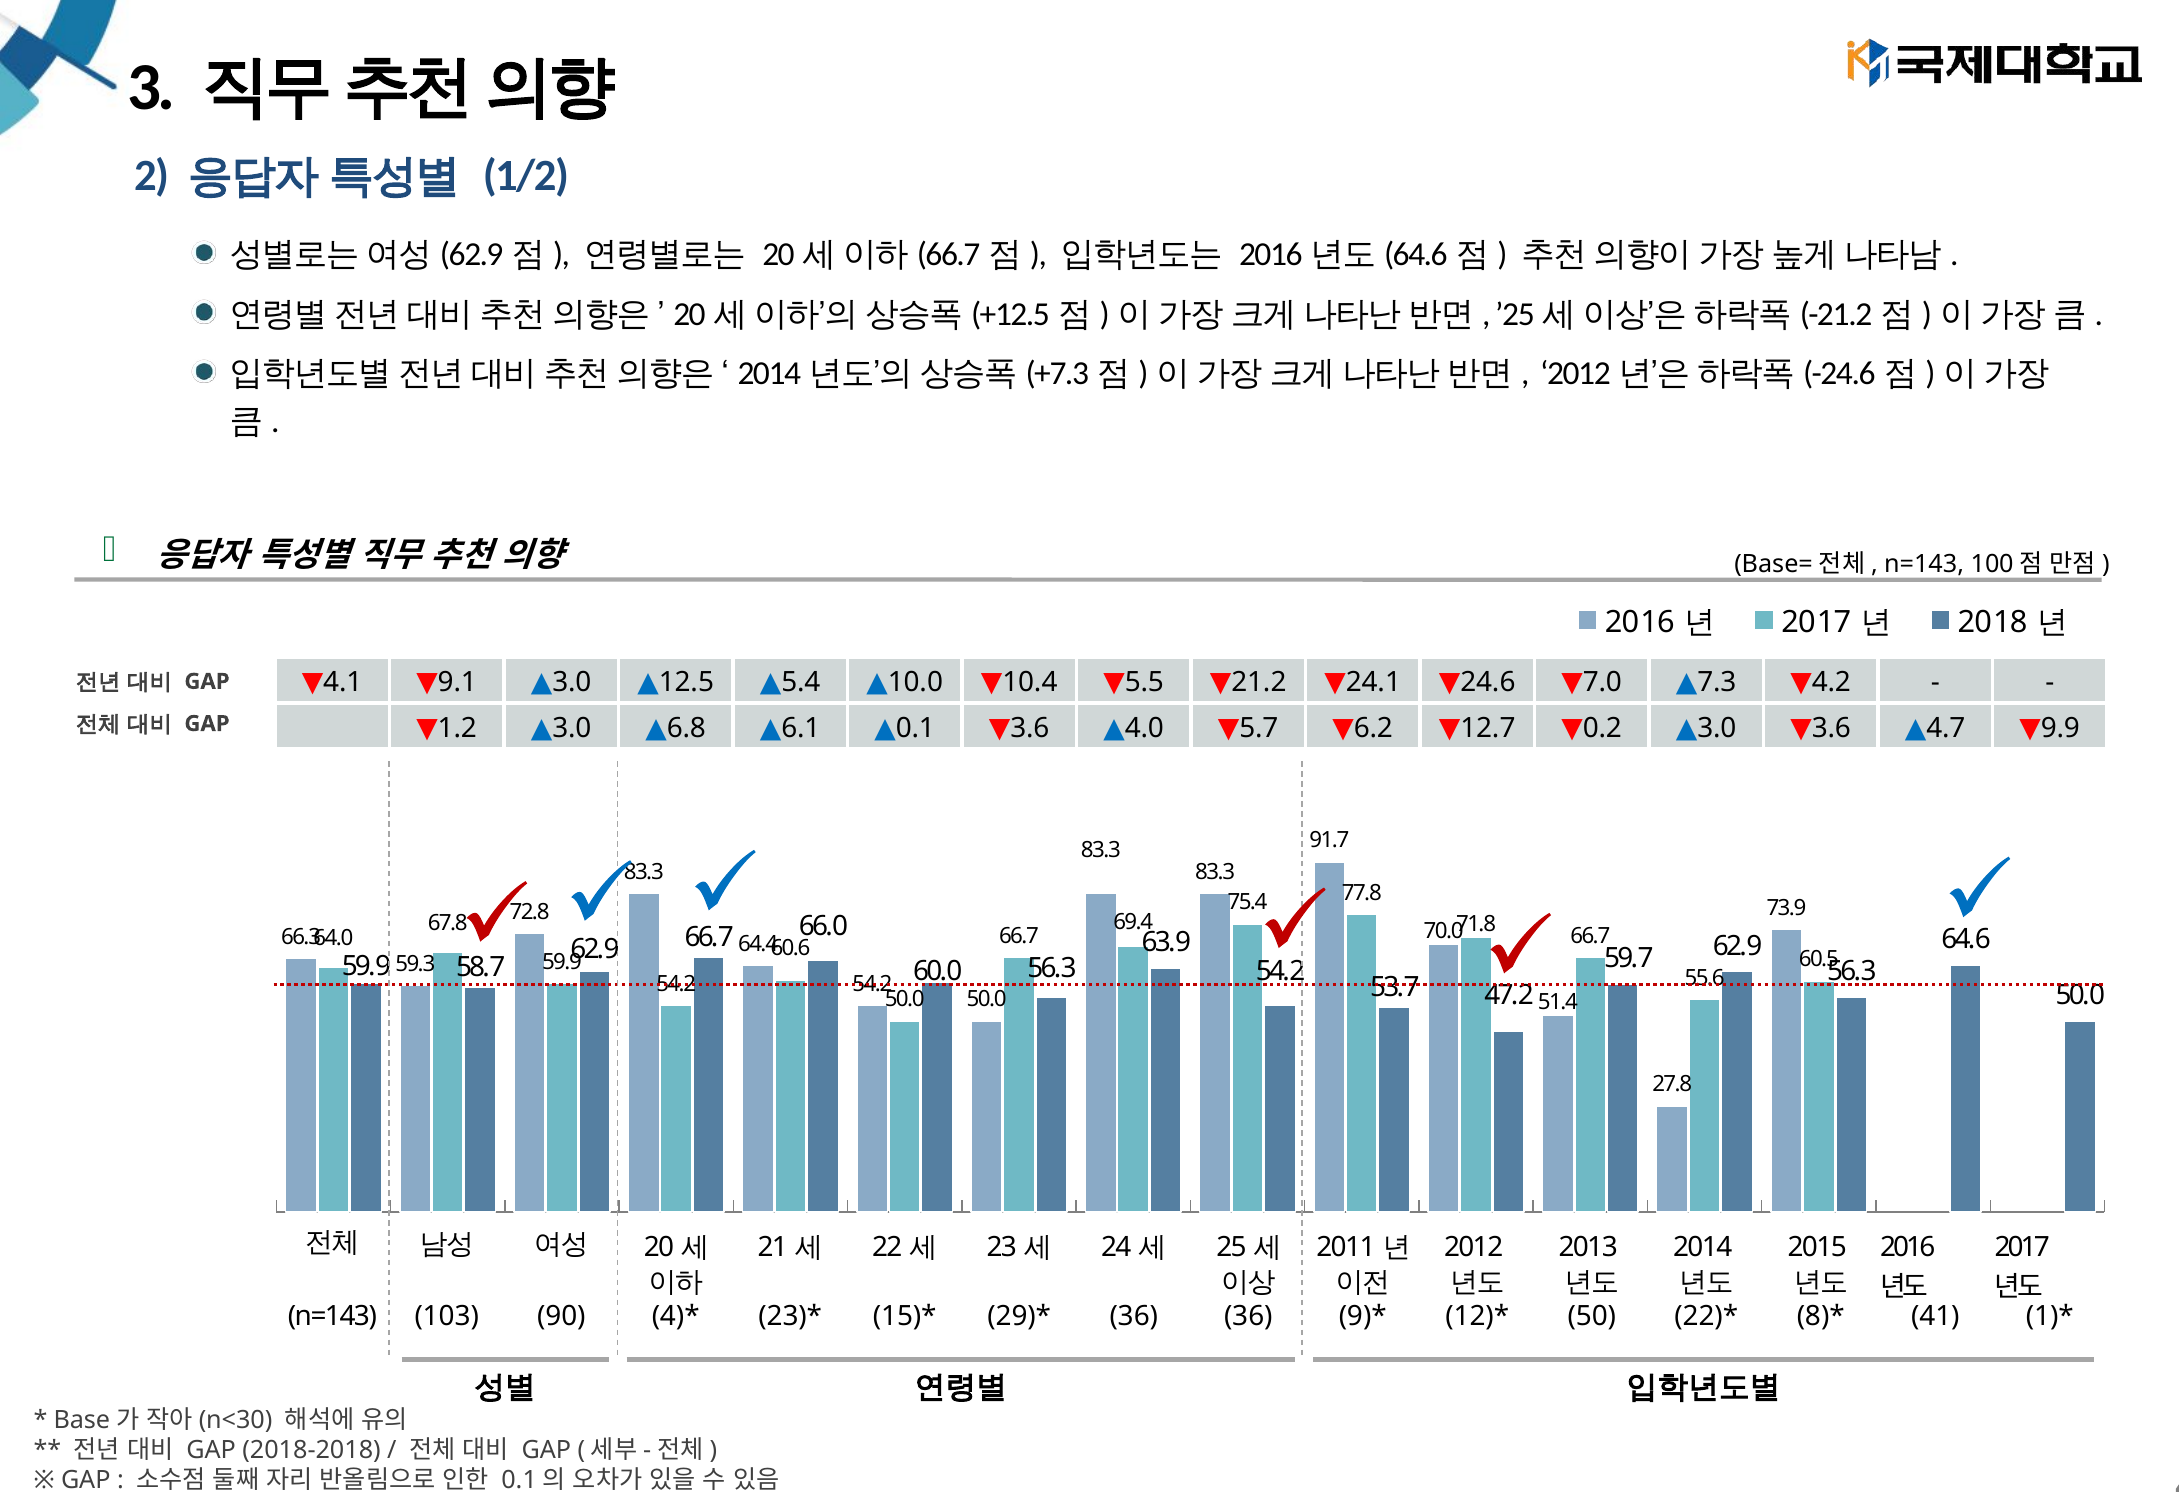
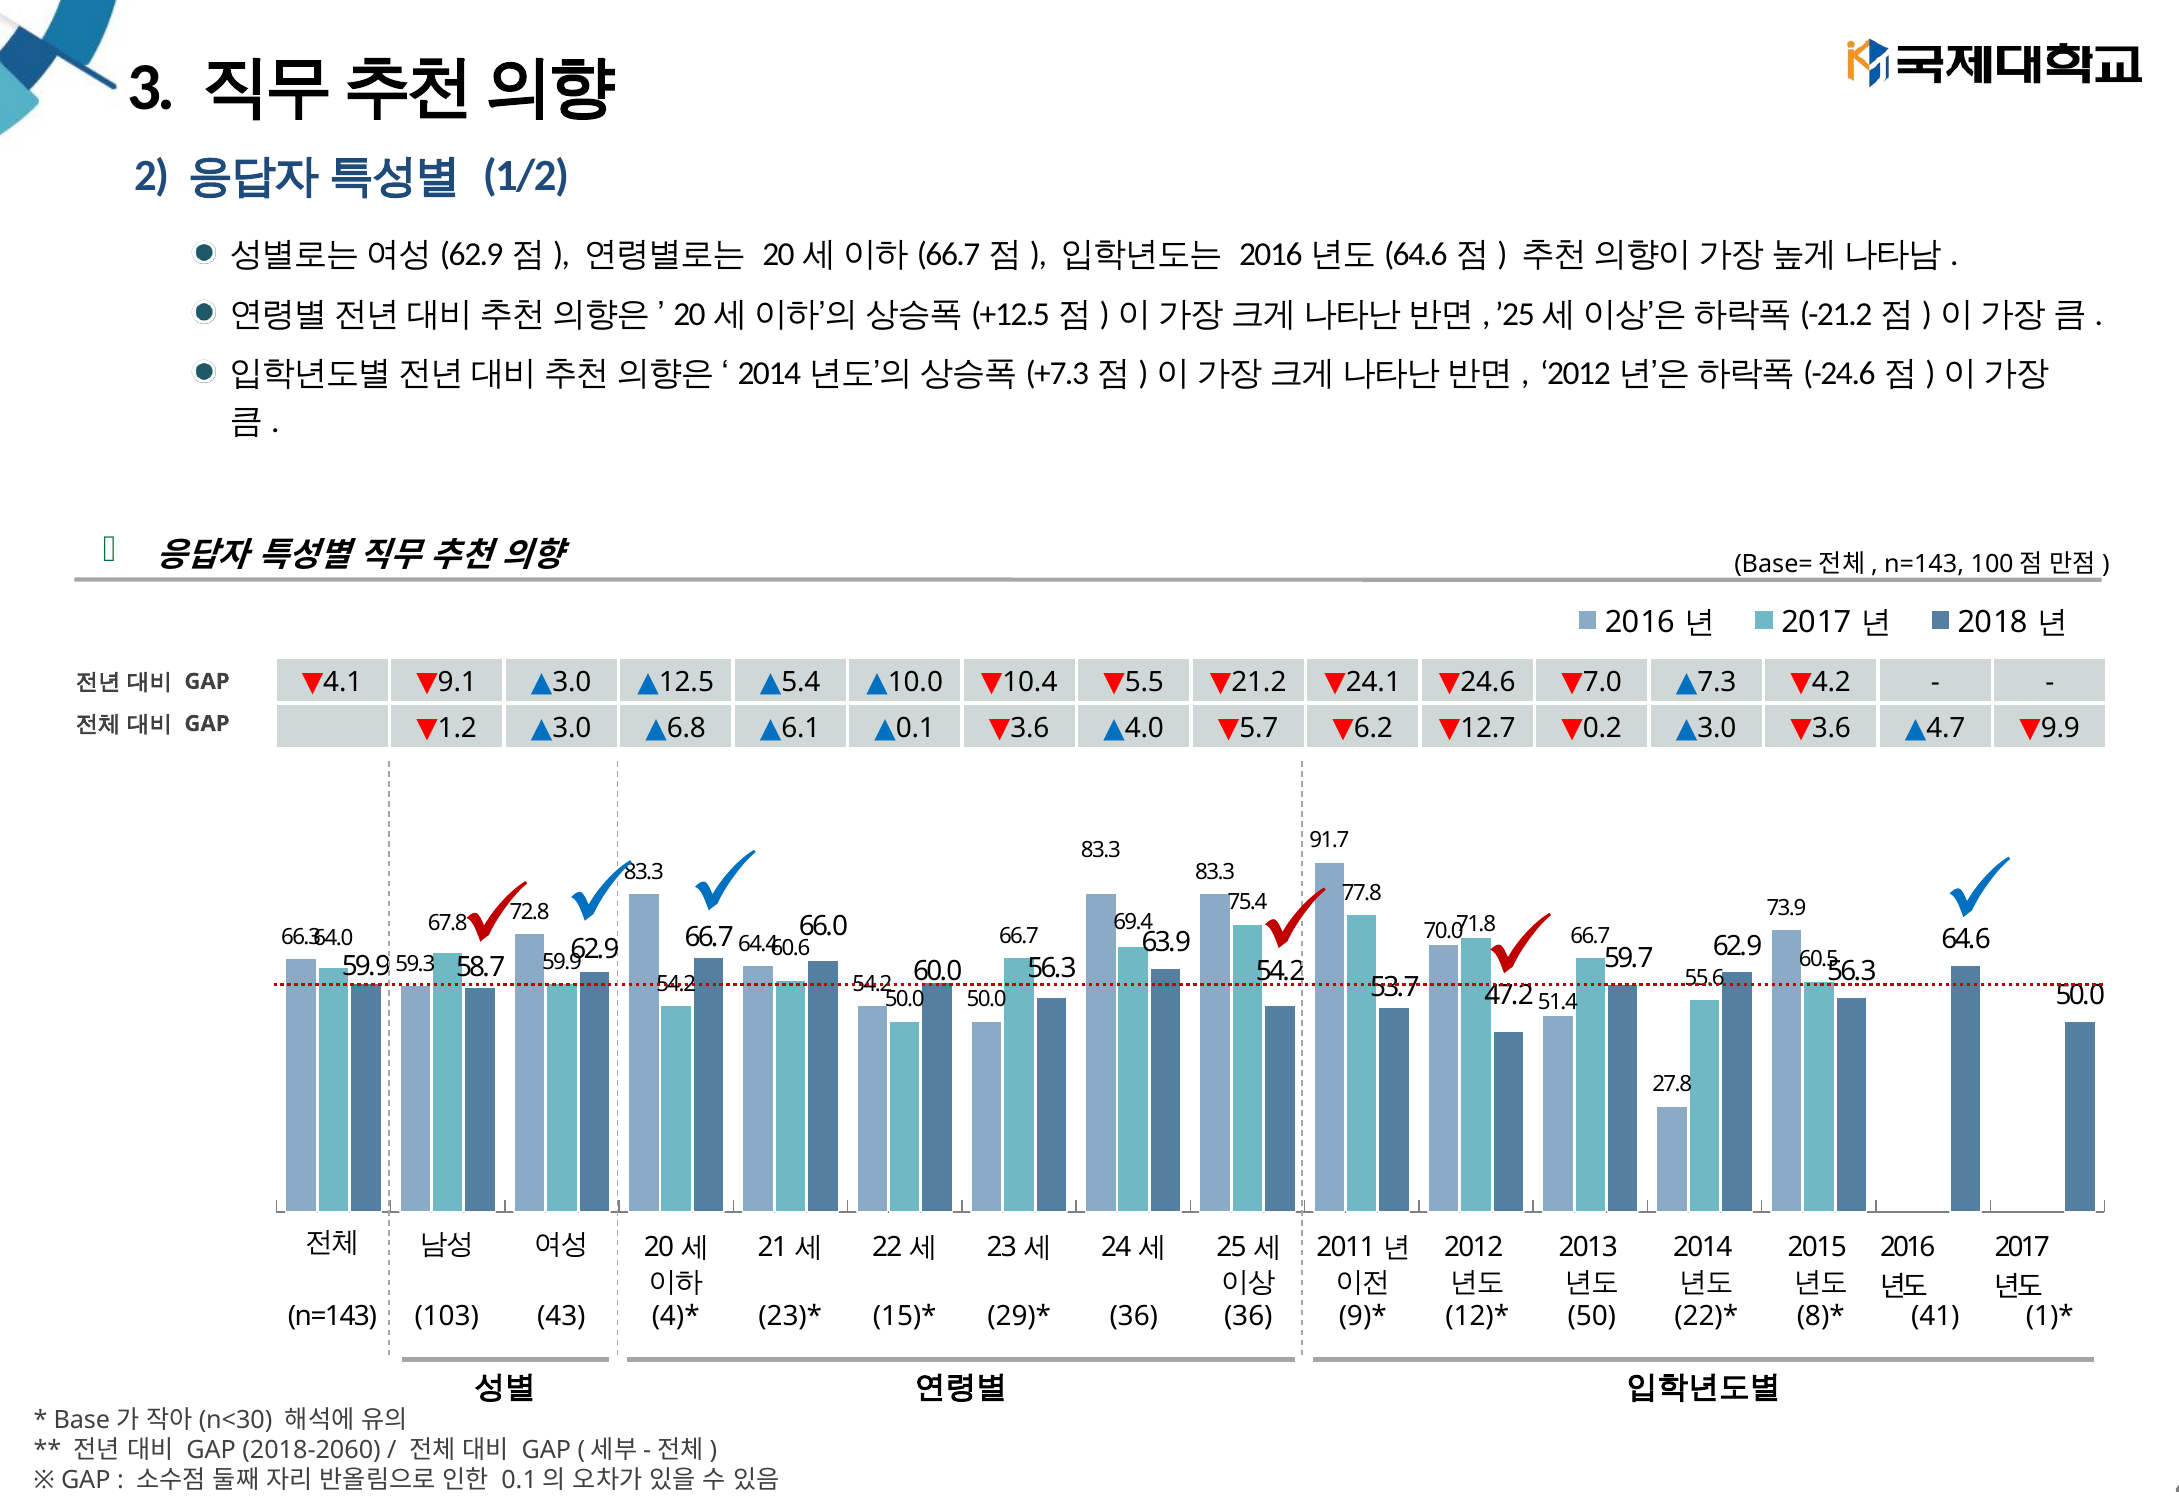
90: 90 -> 43 (561, 1317)
2018-2018: 2018-2018 -> 2018-2060 (312, 1451)
